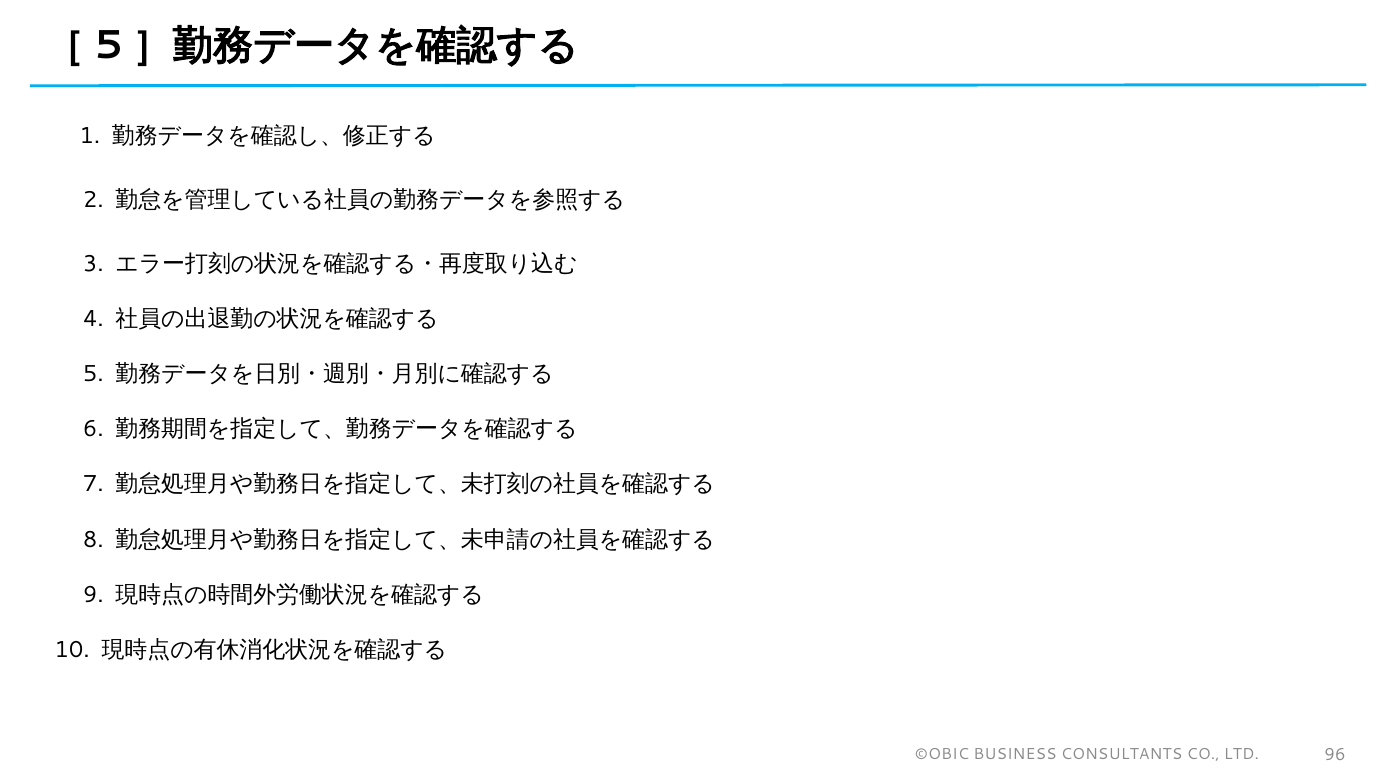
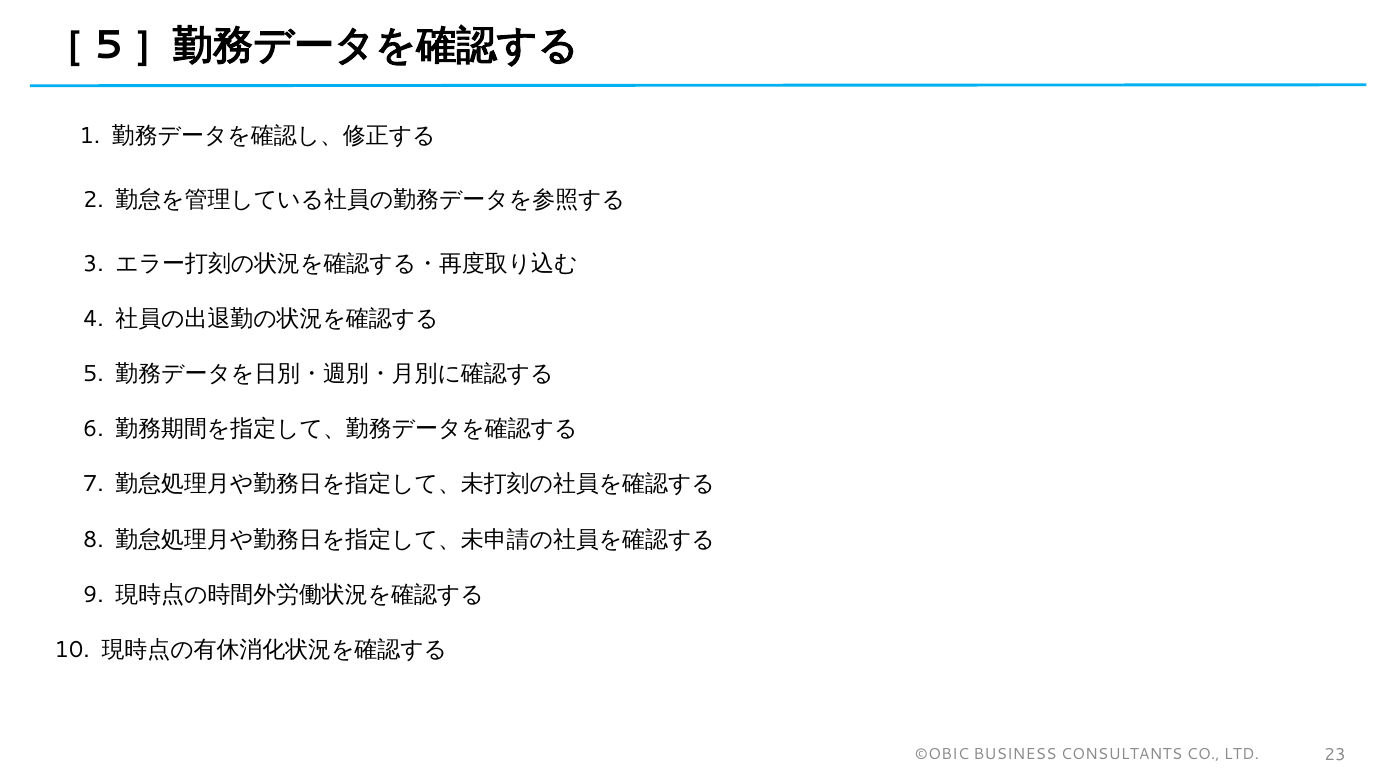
96: 96 -> 23 (1335, 754)
